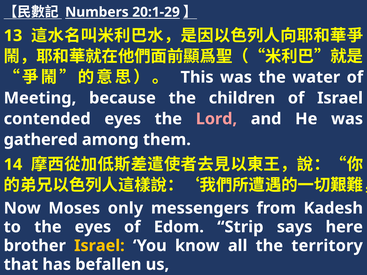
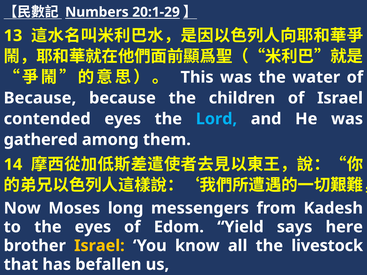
Meeting: Meeting -> Because (40, 98)
Lord colour: pink -> light blue (216, 119)
only: only -> long (126, 208)
Strip: Strip -> Yield (240, 227)
territory: territory -> livestock (327, 246)
